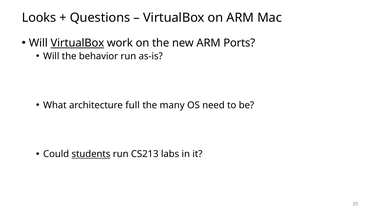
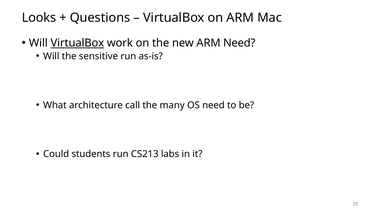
ARM Ports: Ports -> Need (239, 43)
behavior: behavior -> sensitive (98, 56)
full: full -> call (133, 105)
students underline: present -> none (91, 154)
